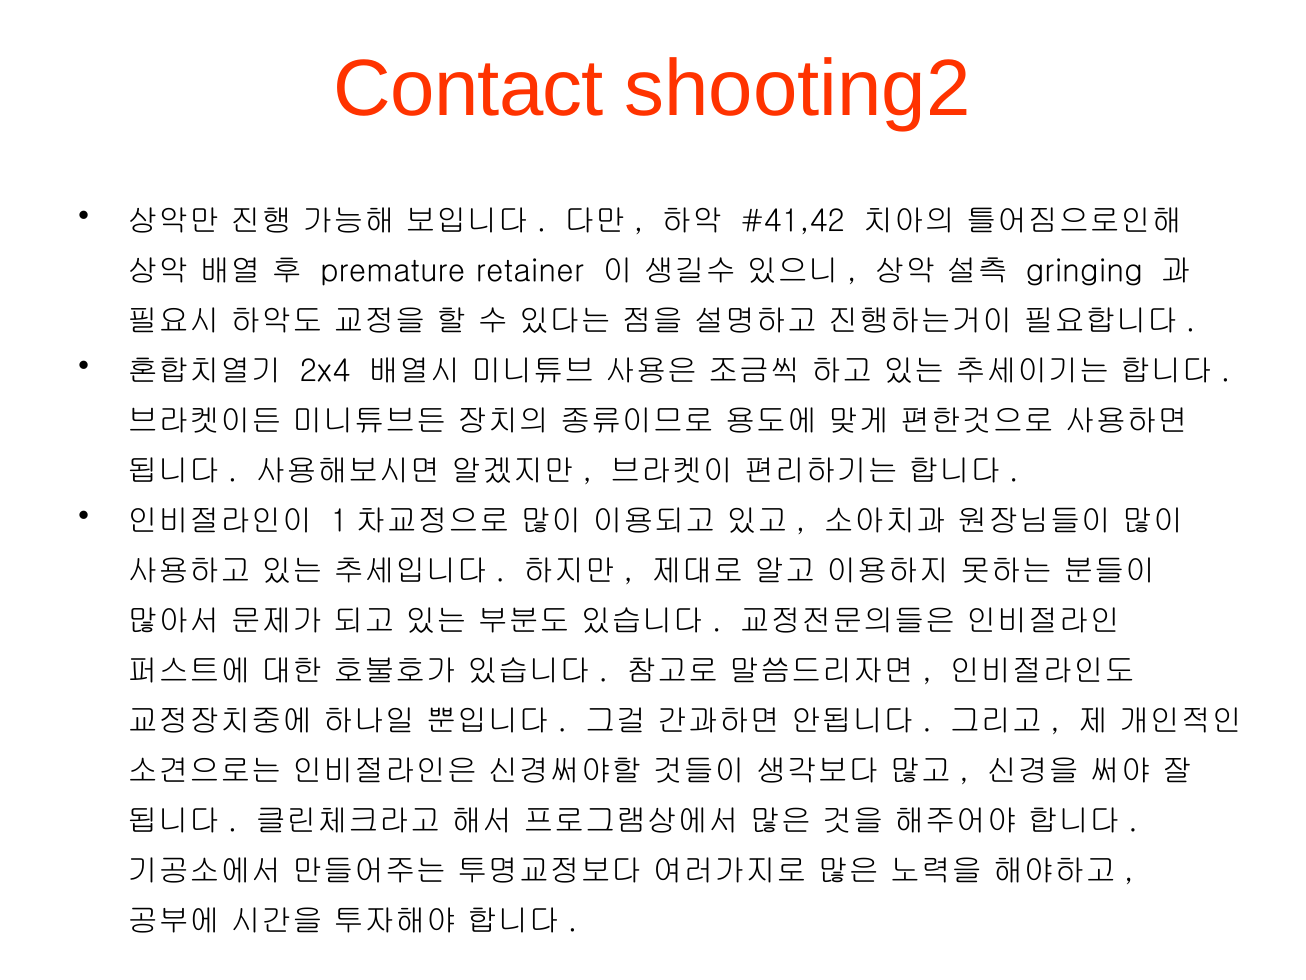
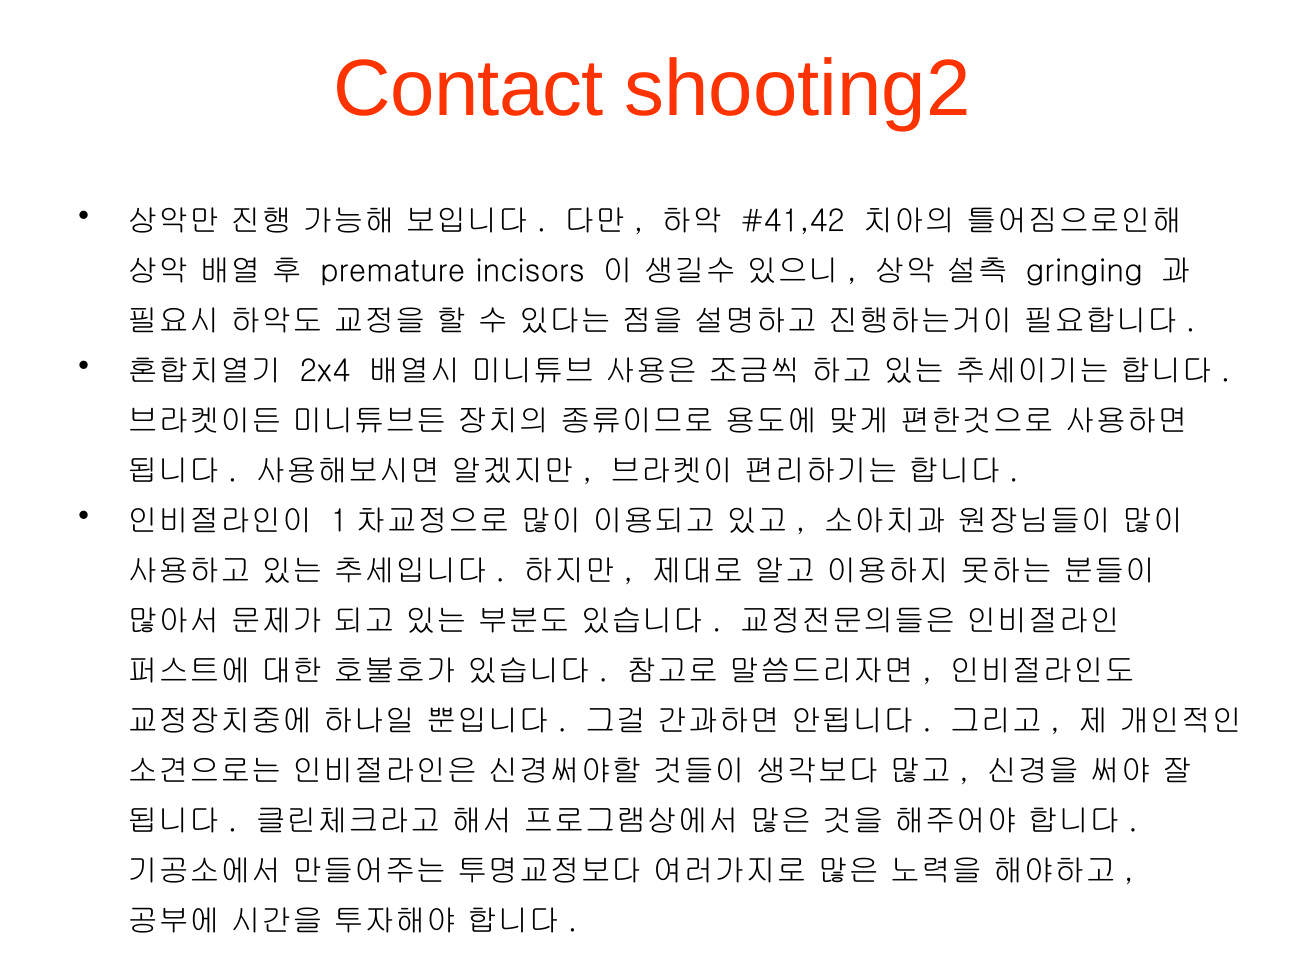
retainer: retainer -> incisors (530, 271)
